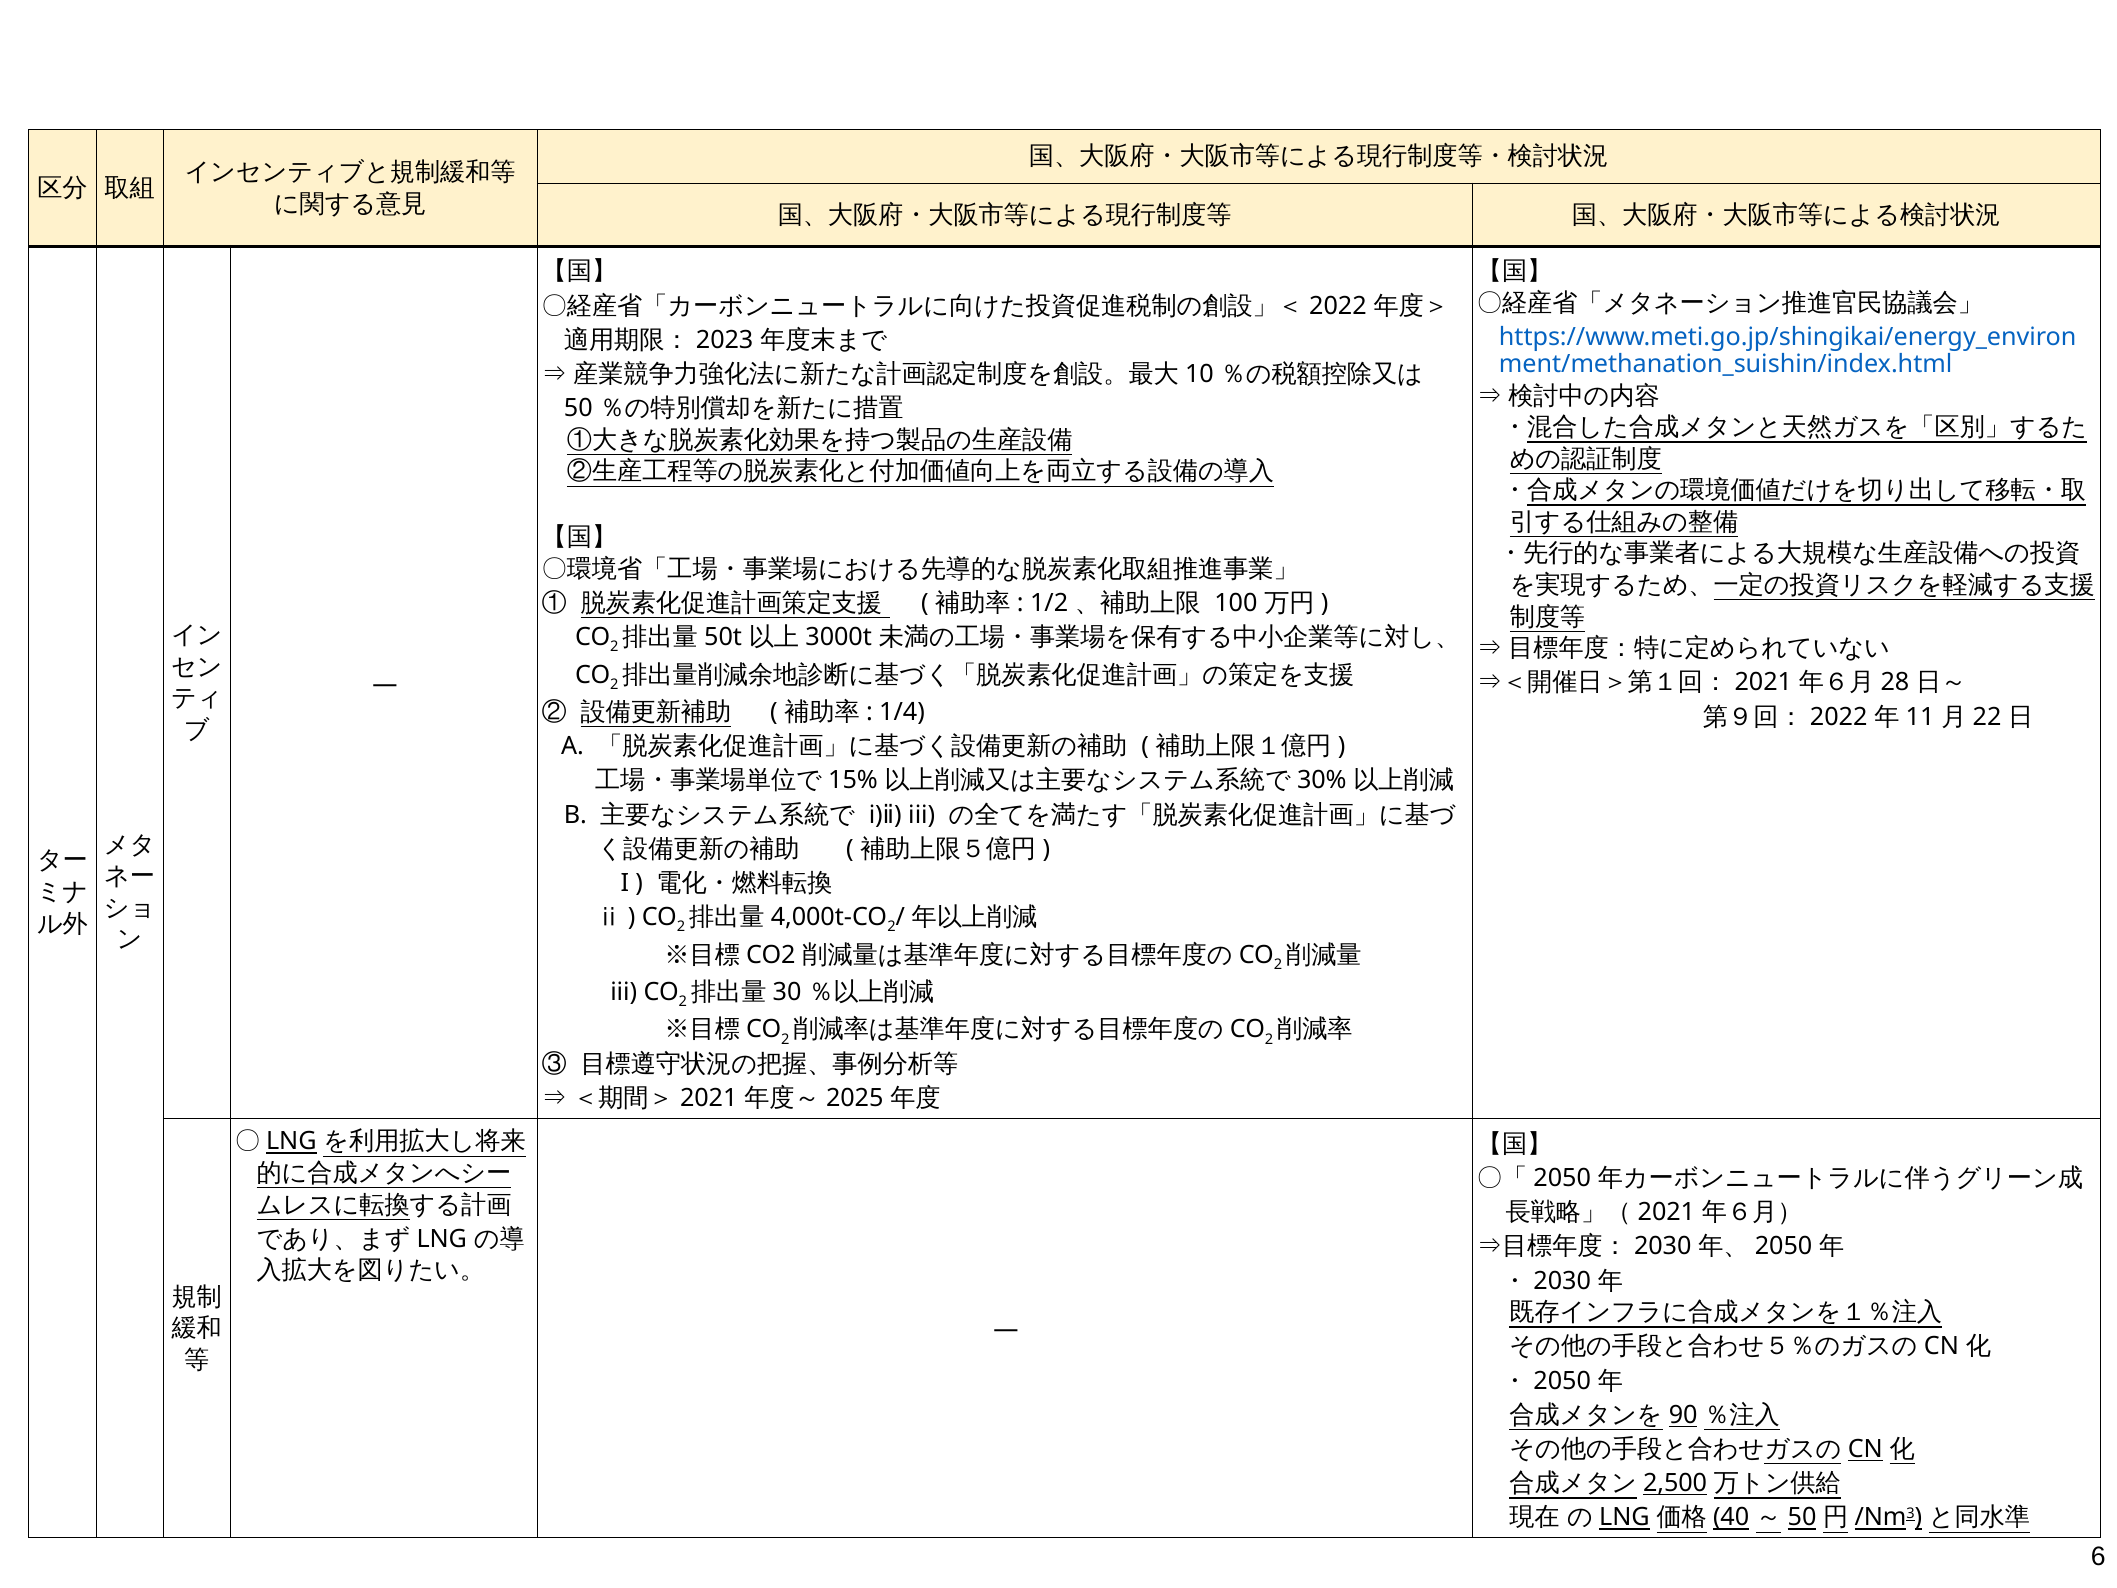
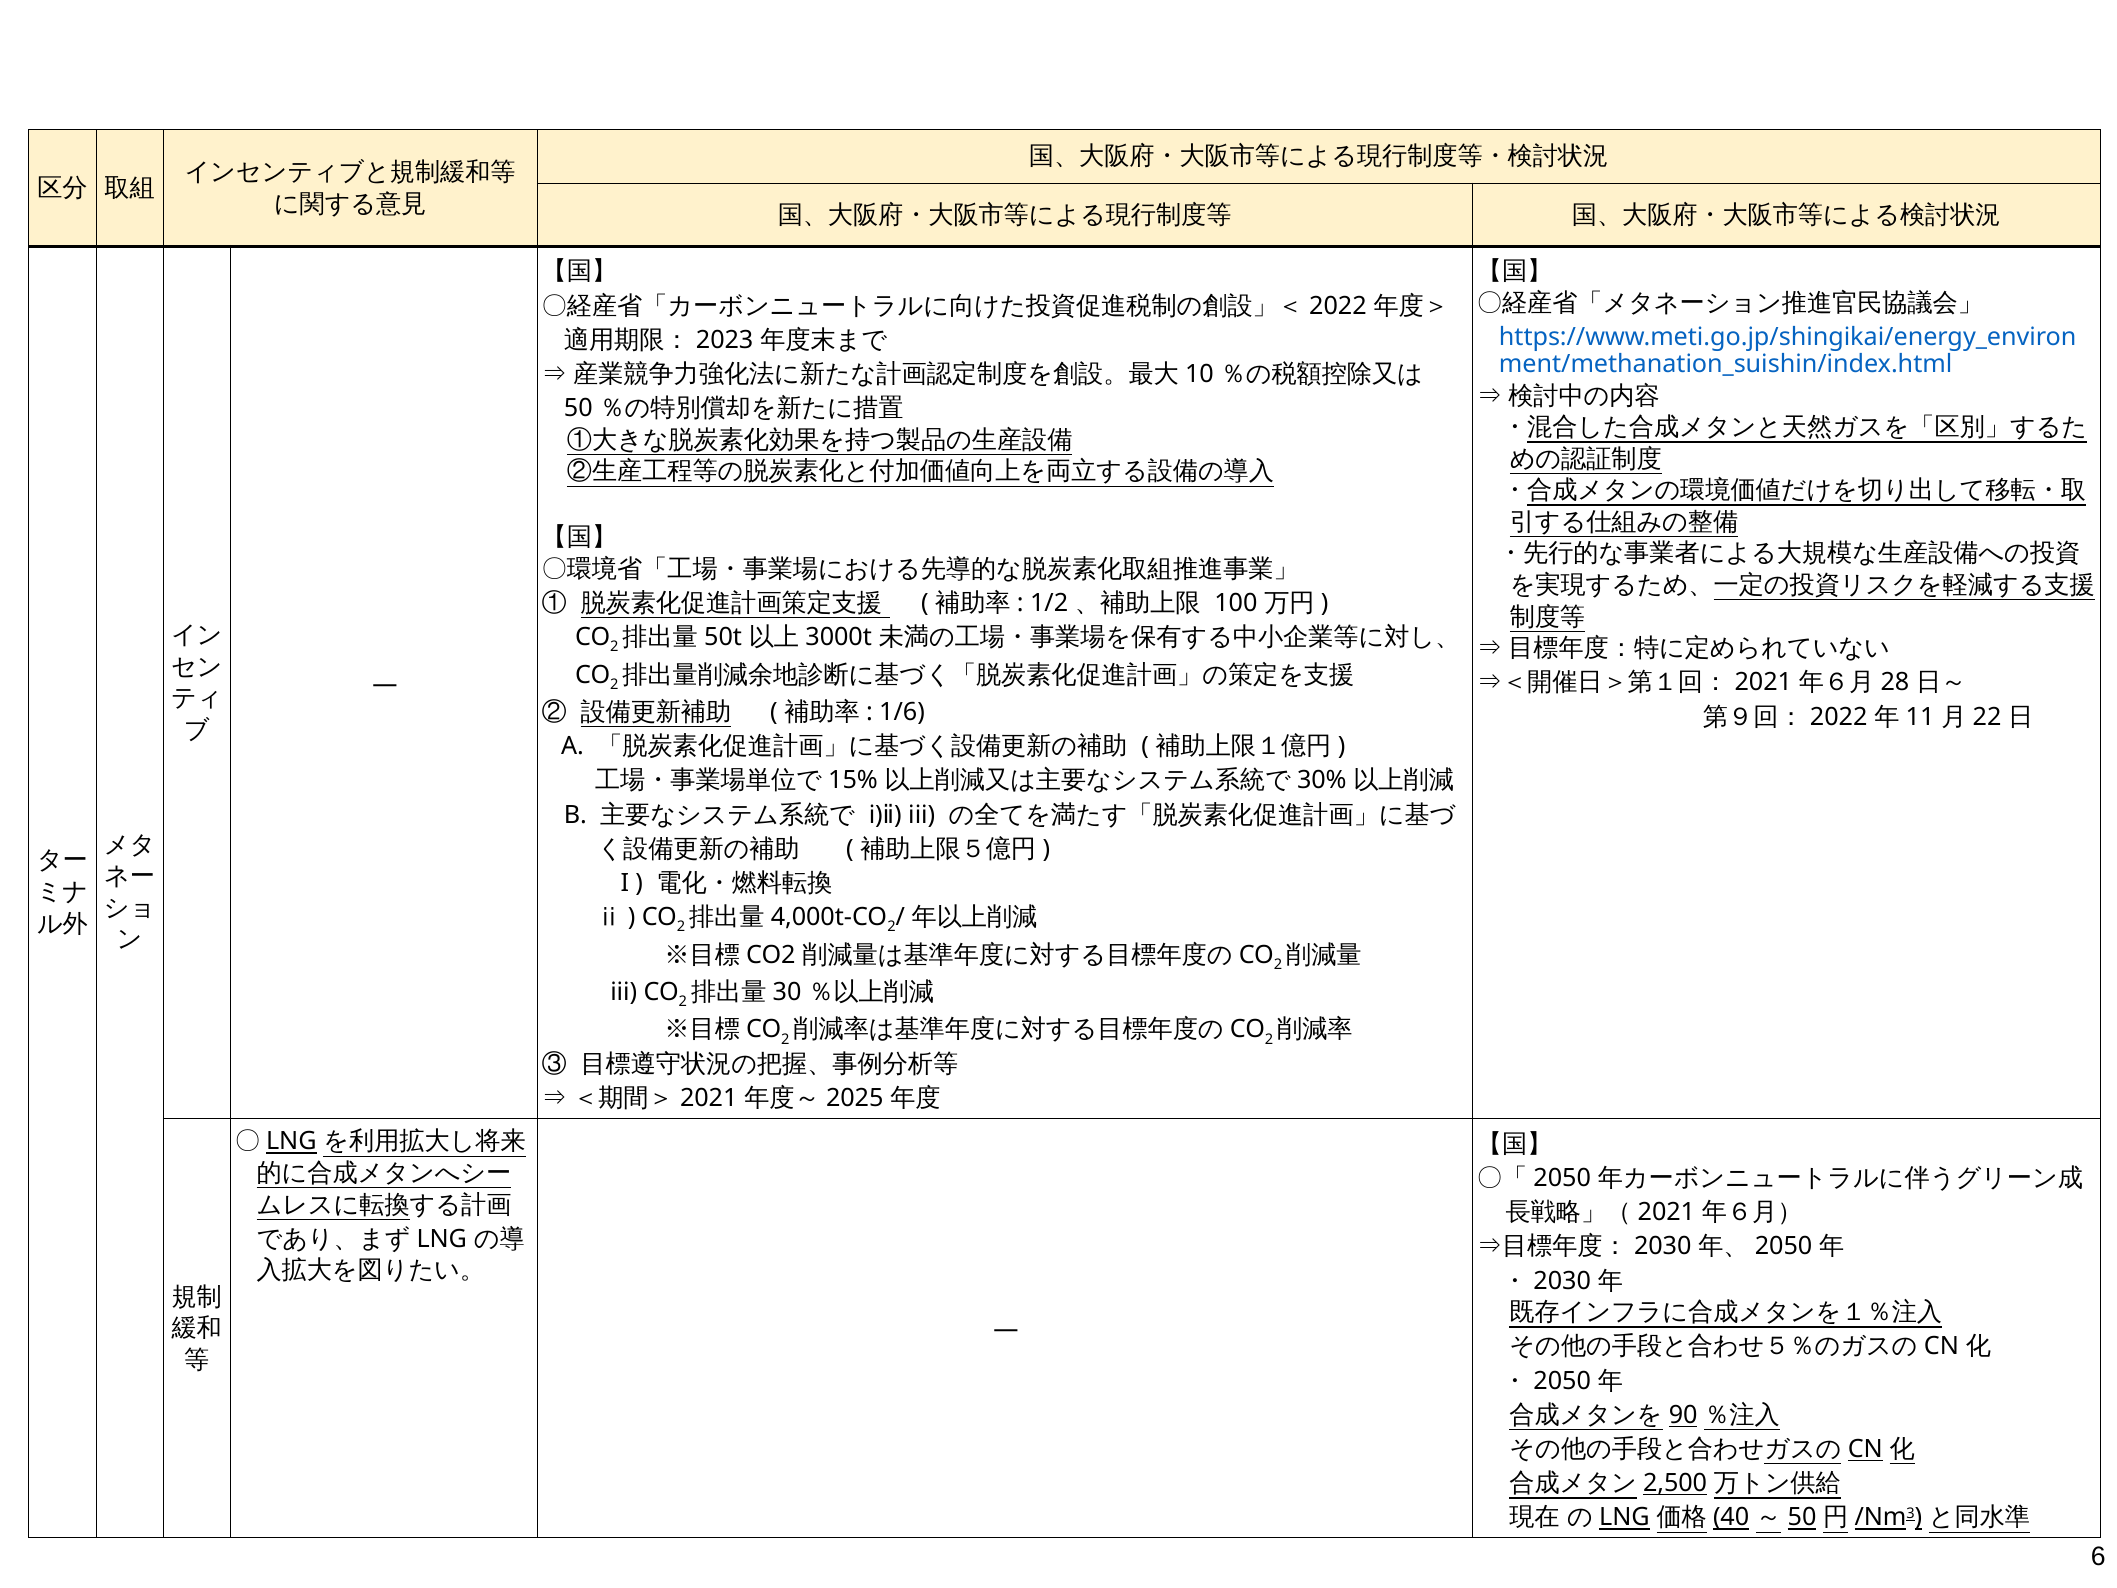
1/4: 1/4 -> 1/6 (902, 712)
